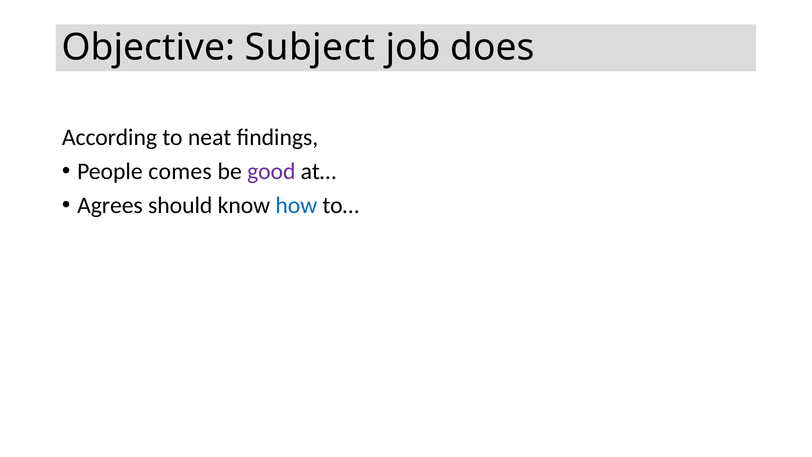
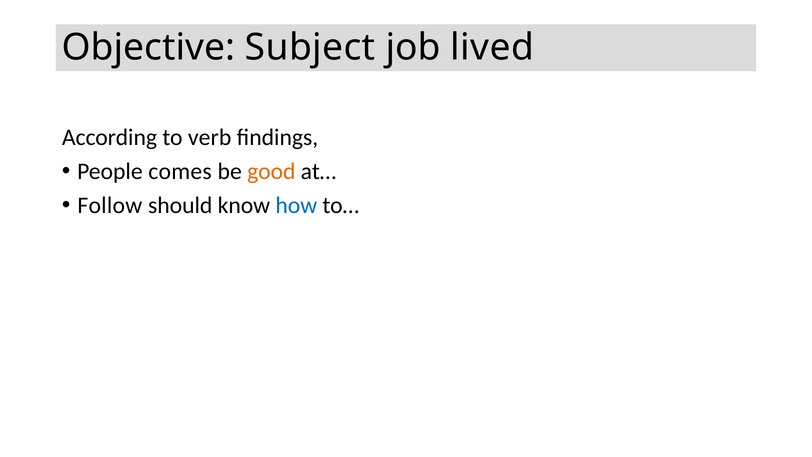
does: does -> lived (492, 48)
neat: neat -> verb (210, 137)
good colour: purple -> orange (271, 171)
Agrees: Agrees -> Follow (110, 205)
